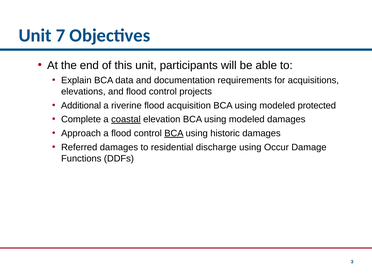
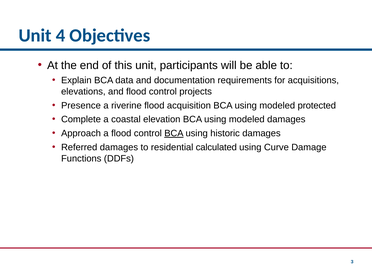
7: 7 -> 4 (61, 36)
Additional: Additional -> Presence (81, 105)
coastal underline: present -> none (126, 119)
discharge: discharge -> calculated (216, 147)
Occur: Occur -> Curve (276, 147)
